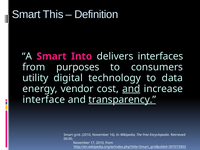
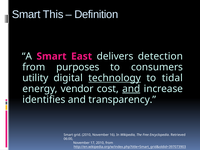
Into: Into -> East (82, 56)
interfaces: interfaces -> detection (160, 56)
technology underline: none -> present (115, 78)
data: data -> tidal (172, 78)
interface: interface -> identifies (44, 100)
transparency underline: present -> none (122, 100)
